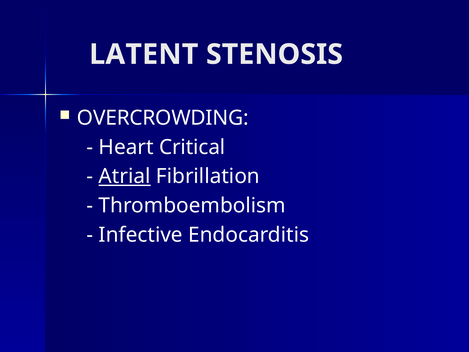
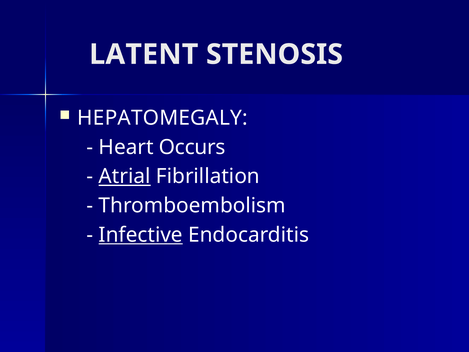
OVERCROWDING: OVERCROWDING -> HEPATOMEGALY (163, 118)
Critical: Critical -> Occurs (192, 147)
Infective underline: none -> present (141, 235)
